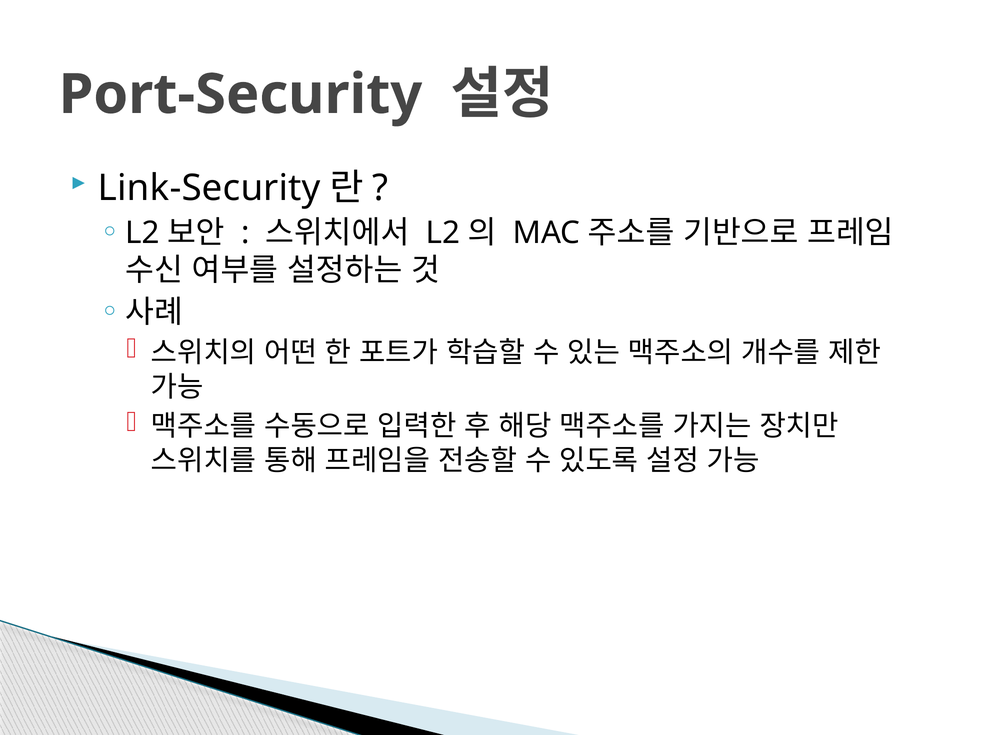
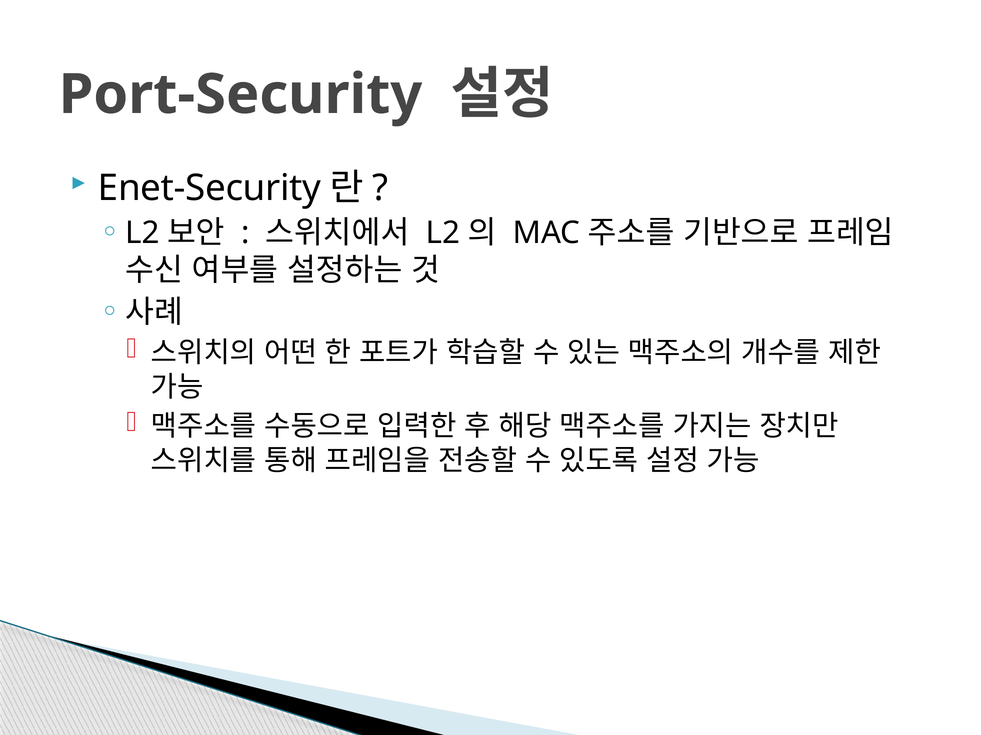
Link-Security: Link-Security -> Enet-Security (210, 188)
